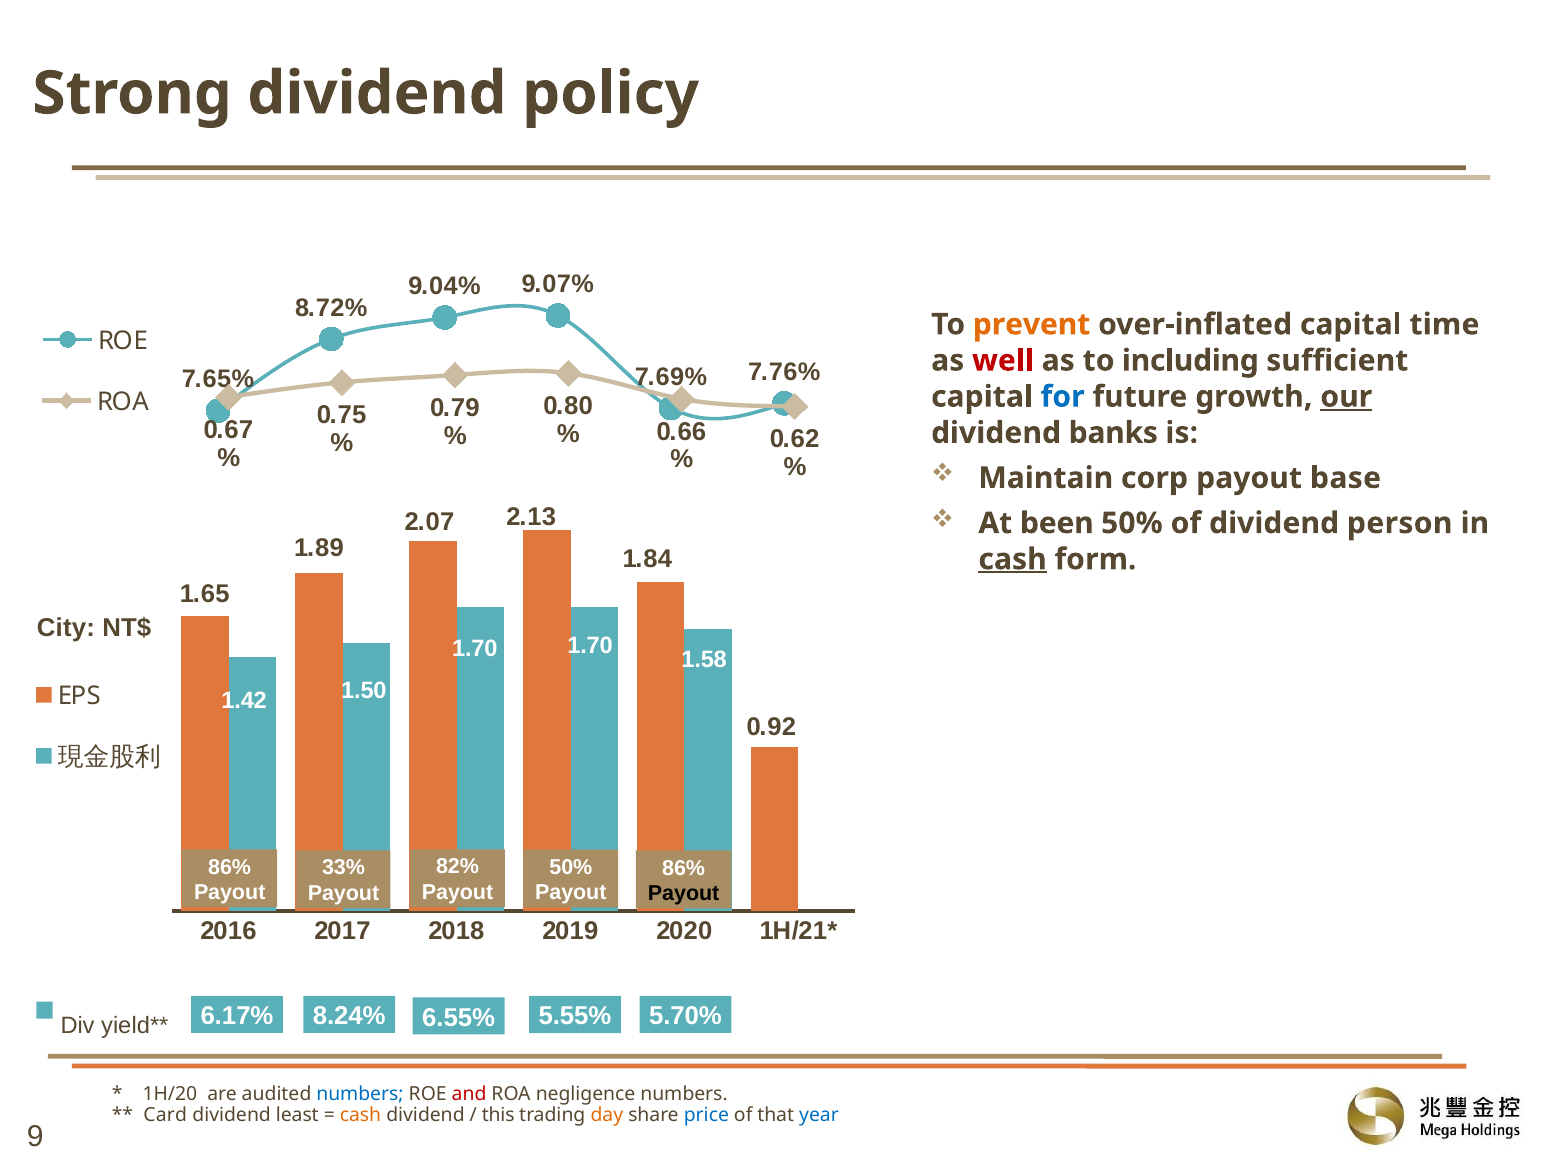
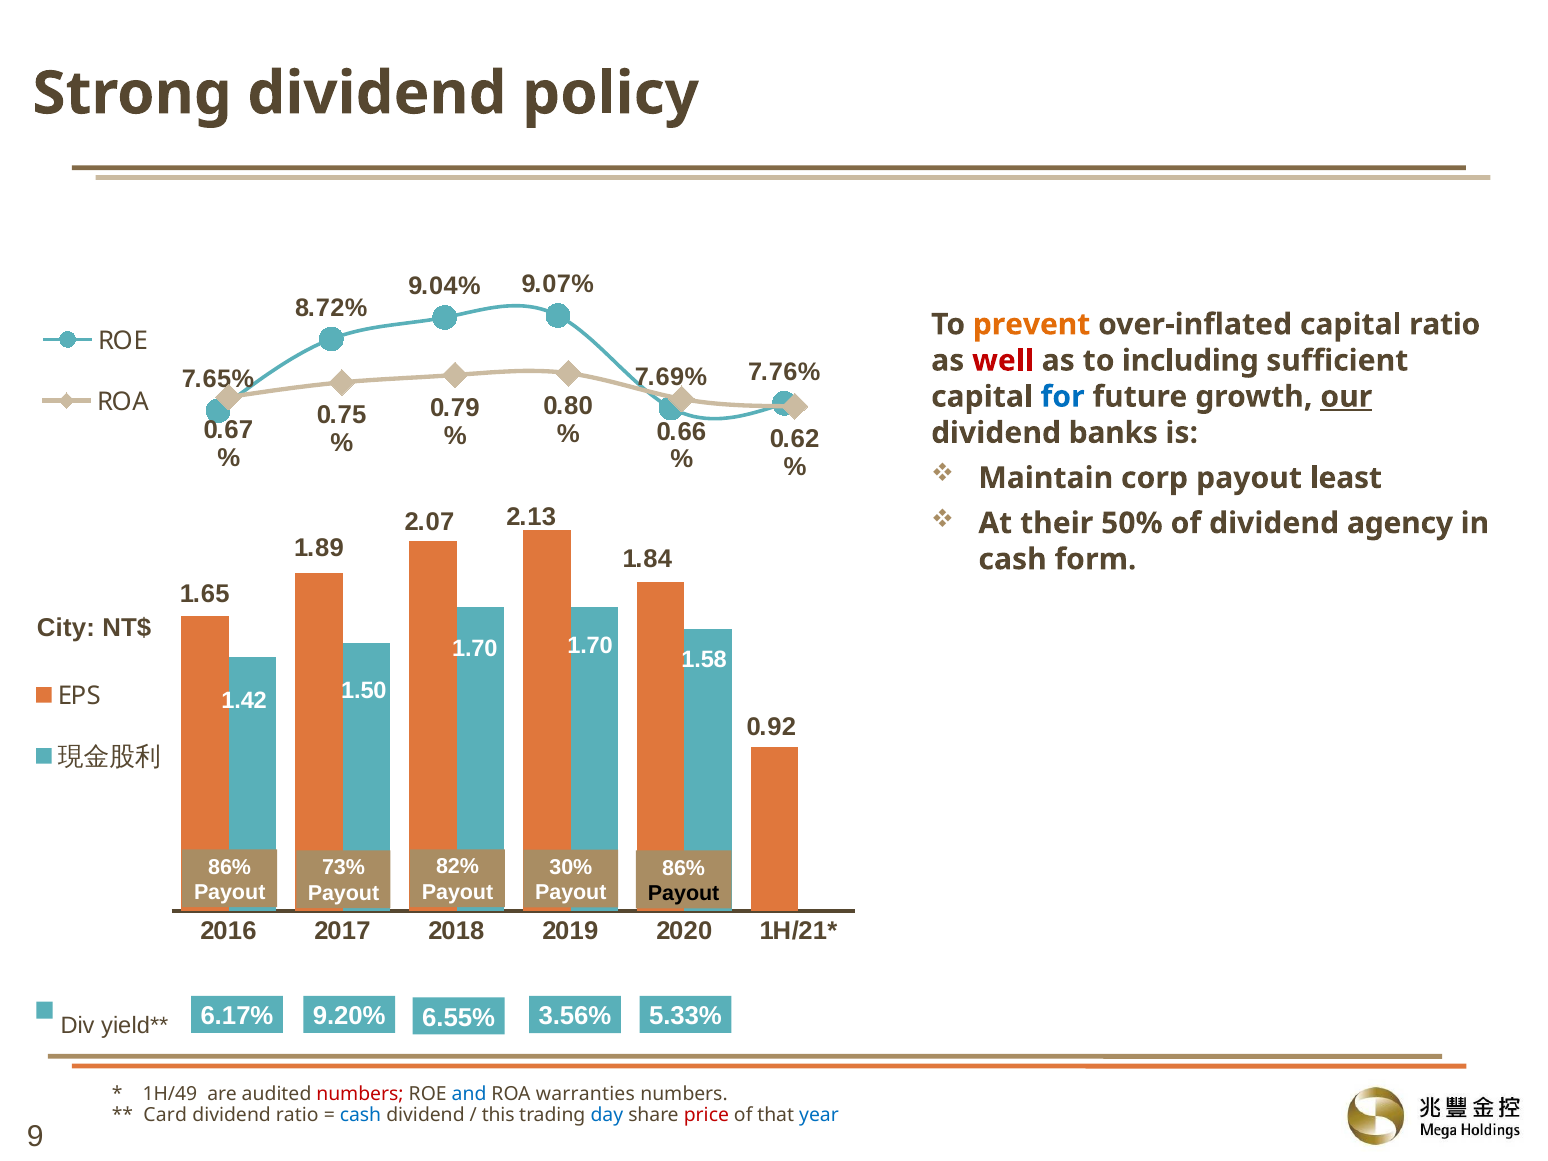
capital time: time -> ratio (1445, 324)
base: base -> least (1346, 478)
been: been -> their (1057, 523)
person: person -> agency (1400, 523)
cash underline: present -> none (1013, 559)
50%: 50% -> 30% (571, 867)
33%: 33% -> 73% (344, 868)
5.70%: 5.70% -> 5.33% (685, 1016)
8.24%: 8.24% -> 9.20% (349, 1016)
5.55%: 5.55% -> 3.56% (575, 1016)
1H/20: 1H/20 -> 1H/49 (170, 1094)
numbers colour: blue -> red (360, 1094)
and colour: red -> blue (469, 1094)
negligence: negligence -> warranties (585, 1094)
dividend least: least -> ratio (297, 1115)
cash colour: orange -> blue (360, 1115)
day colour: orange -> blue (607, 1115)
price colour: blue -> red (706, 1115)
